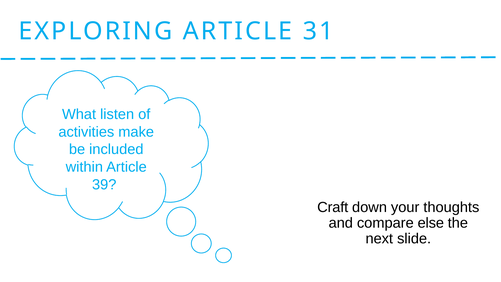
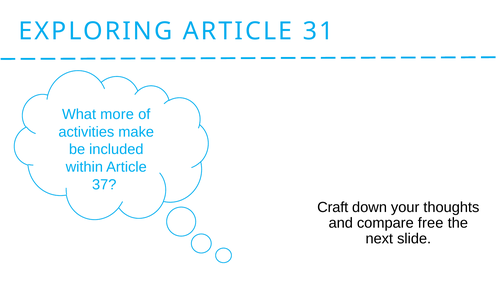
listen: listen -> more (117, 114)
39: 39 -> 37 (104, 184)
else: else -> free (431, 223)
